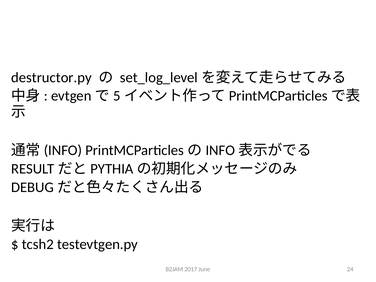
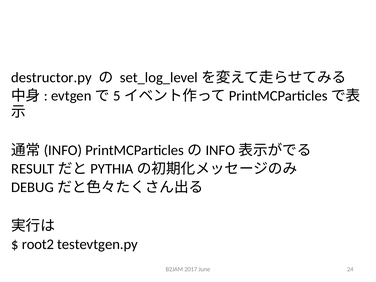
tcsh2: tcsh2 -> root2 (38, 244)
